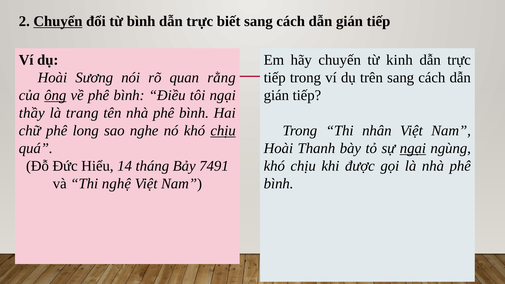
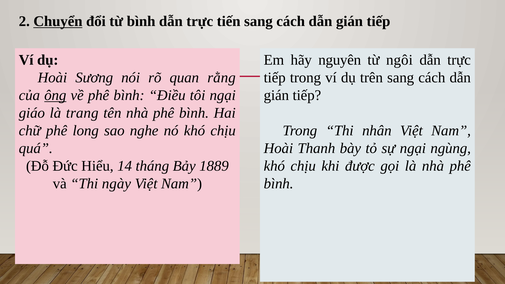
biết: biết -> tiến (229, 21)
chuyến: chuyến -> nguyên (340, 60)
kinh: kinh -> ngôi (399, 60)
thầy: thầy -> giáo (32, 113)
chịu underline: present -> none (223, 131)
ngại underline: present -> none (413, 148)
7491: 7491 -> 1889 (214, 166)
nghệ: nghệ -> ngày (116, 184)
